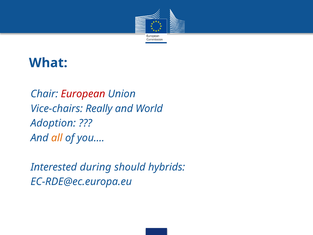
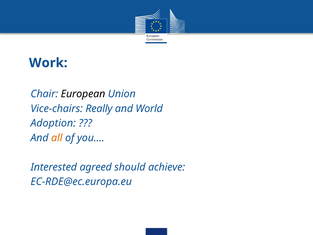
What: What -> Work (48, 63)
European colour: red -> black (83, 94)
during: during -> agreed (96, 167)
hybrids: hybrids -> achieve (167, 167)
